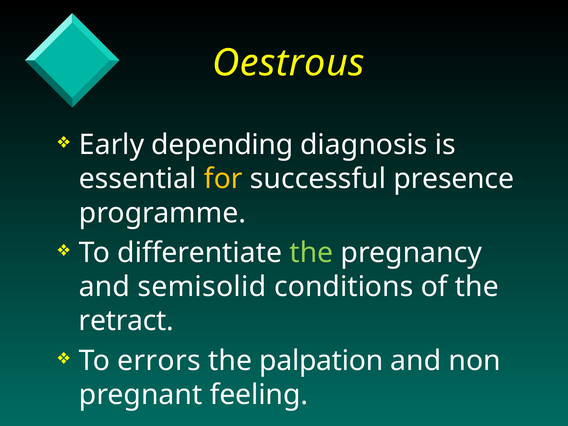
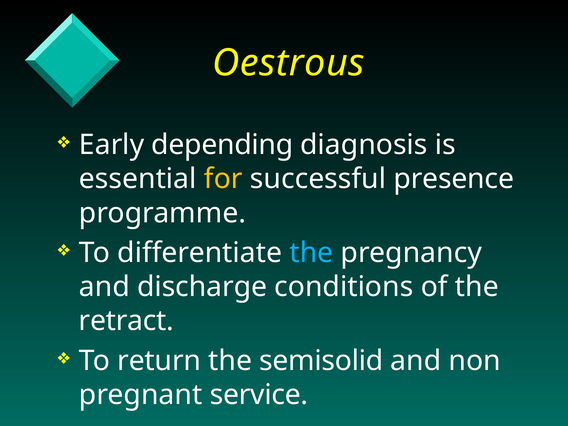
the colour: light green -> light blue (311, 253)
semisolid: semisolid -> discharge (202, 287)
errors: errors -> return (159, 361)
palpation: palpation -> semisolid (321, 361)
feeling: feeling -> service (259, 395)
